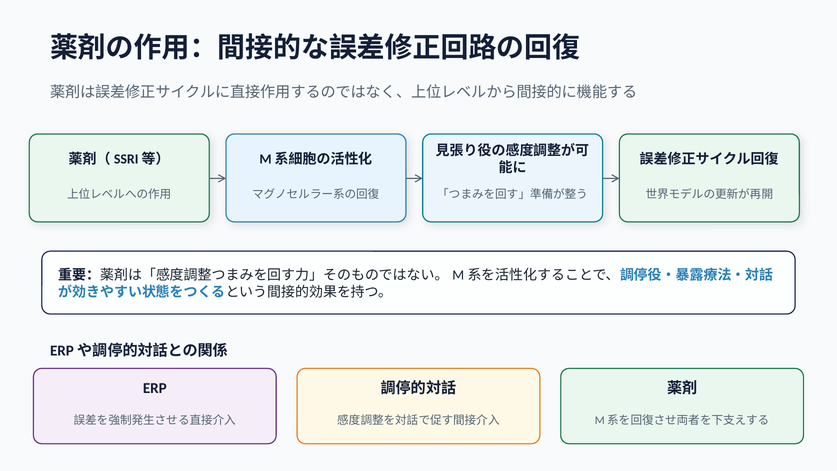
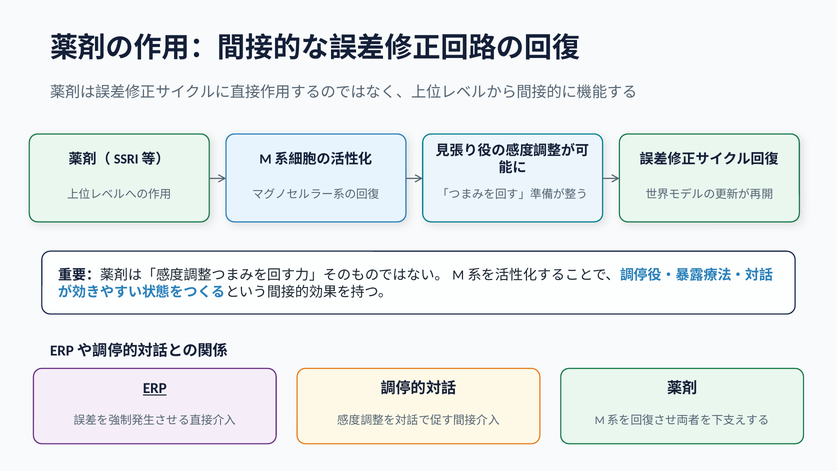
ERP underline: none -> present (155, 388)
